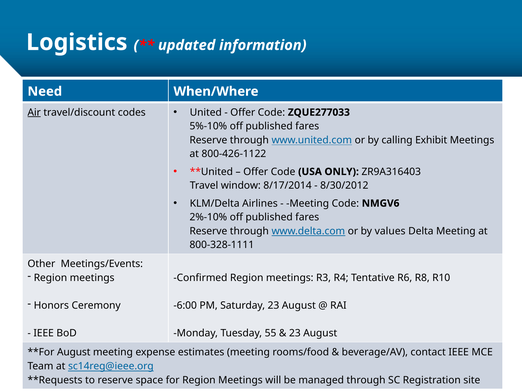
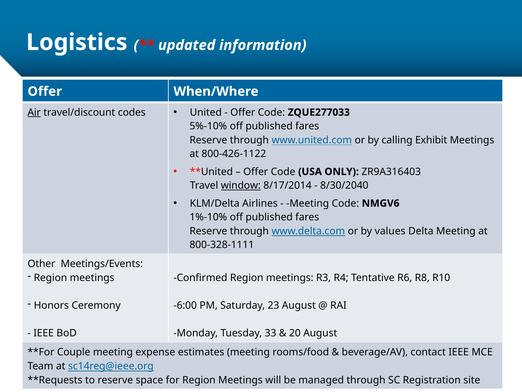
Need: Need -> Offer (45, 91)
window underline: none -> present (241, 185)
8/30/2012: 8/30/2012 -> 8/30/2040 (344, 185)
2%-10%: 2%-10% -> 1%-10% (208, 217)
55: 55 -> 33 (271, 333)
23: 23 -> 20 (295, 333)
August: August -> Couple (74, 352)
